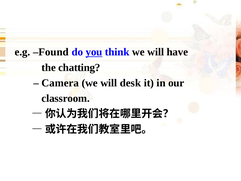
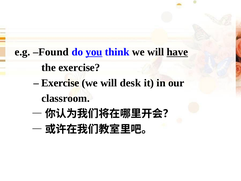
have underline: none -> present (177, 52)
the chatting: chatting -> exercise (79, 67)
Camera: Camera -> Exercise (60, 83)
